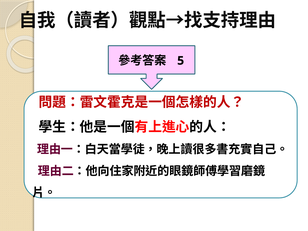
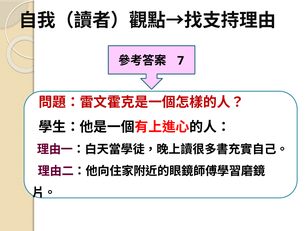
5: 5 -> 7 (181, 61)
